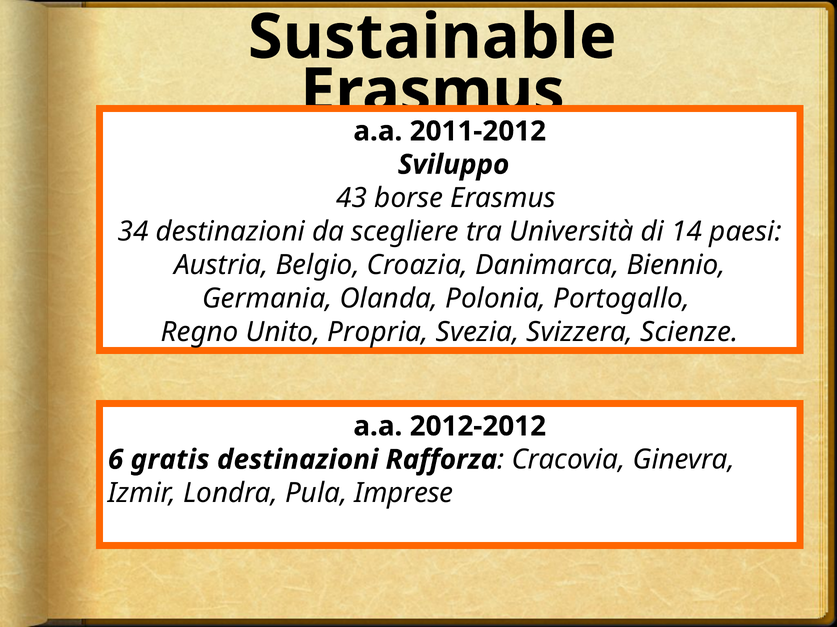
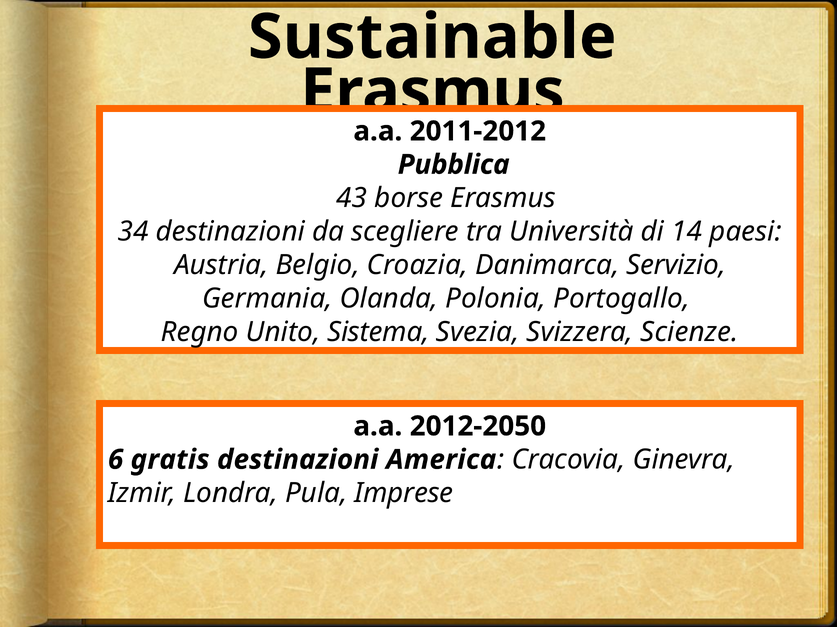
Sviluppo: Sviluppo -> Pubblica (454, 165)
Biennio: Biennio -> Servizio (676, 265)
Propria: Propria -> Sistema (378, 332)
2012-2012: 2012-2012 -> 2012-2050 (478, 427)
Rafforza: Rafforza -> America (441, 460)
